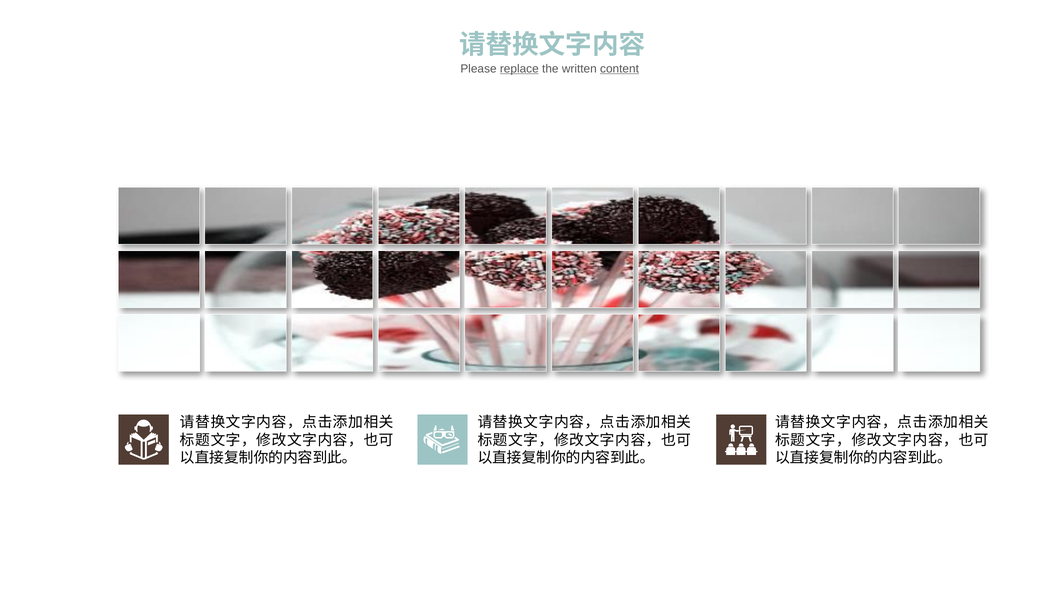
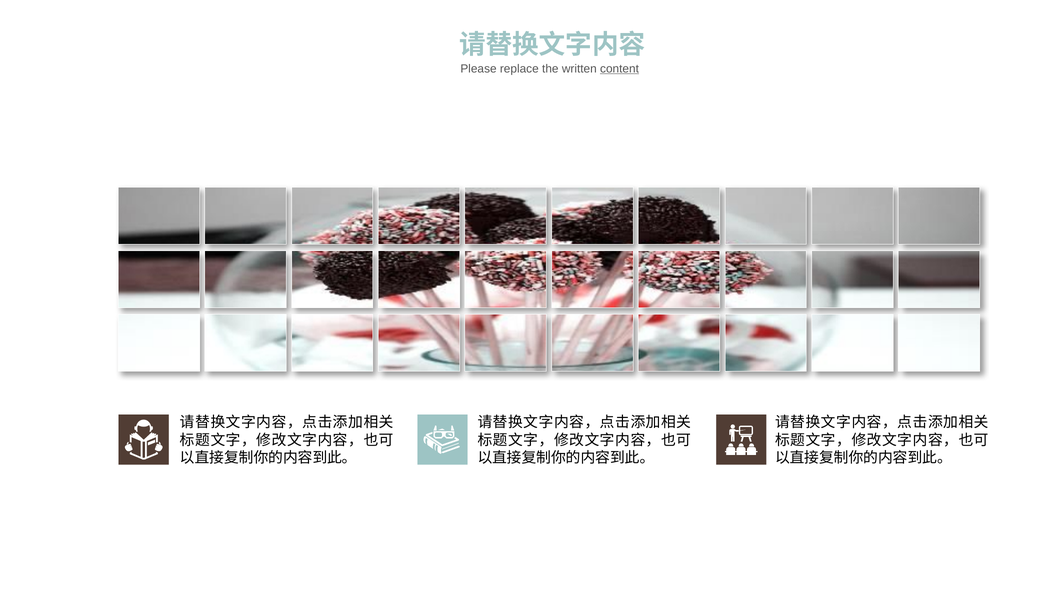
replace underline: present -> none (519, 69)
